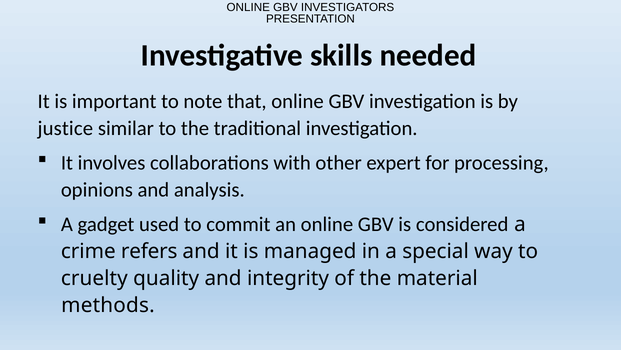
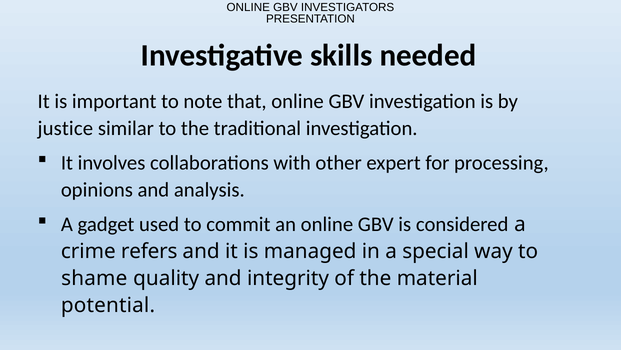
cruelty: cruelty -> shame (94, 278)
methods: methods -> potential (108, 305)
